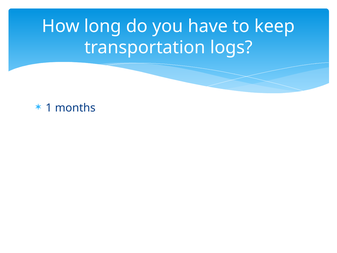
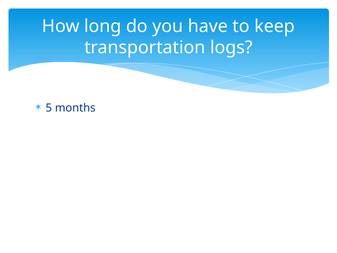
1: 1 -> 5 (49, 108)
